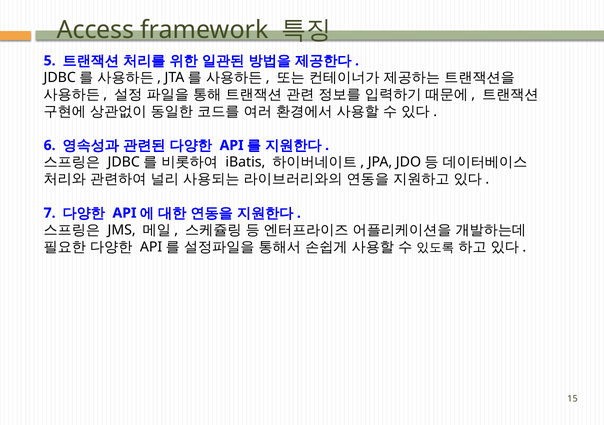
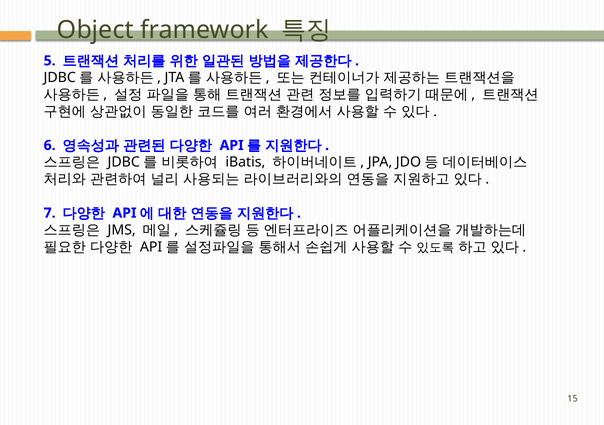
Access: Access -> Object (95, 30)
